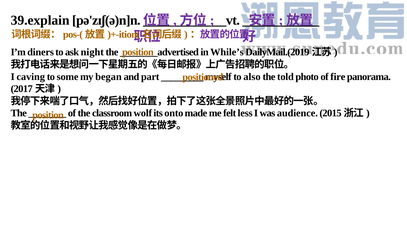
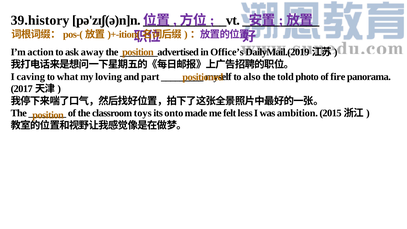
39.explain: 39.explain -> 39.history (40, 20)
diners: diners -> action (41, 52)
night: night -> away (92, 52)
While’s: While’s -> Office’s (227, 52)
some: some -> what (68, 77)
began: began -> loving (109, 77)
wolf: wolf -> toys (143, 113)
audience: audience -> ambition (297, 113)
